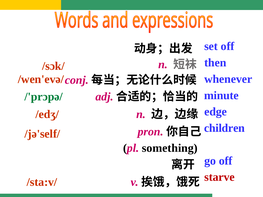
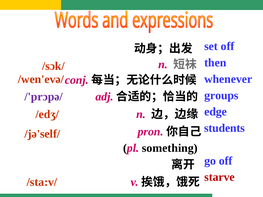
minute: minute -> groups (221, 96)
/'prɔpə/ colour: green -> purple (44, 97)
children: children -> students (224, 128)
